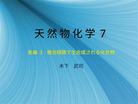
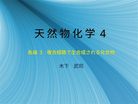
7: 7 -> 4 (103, 34)
